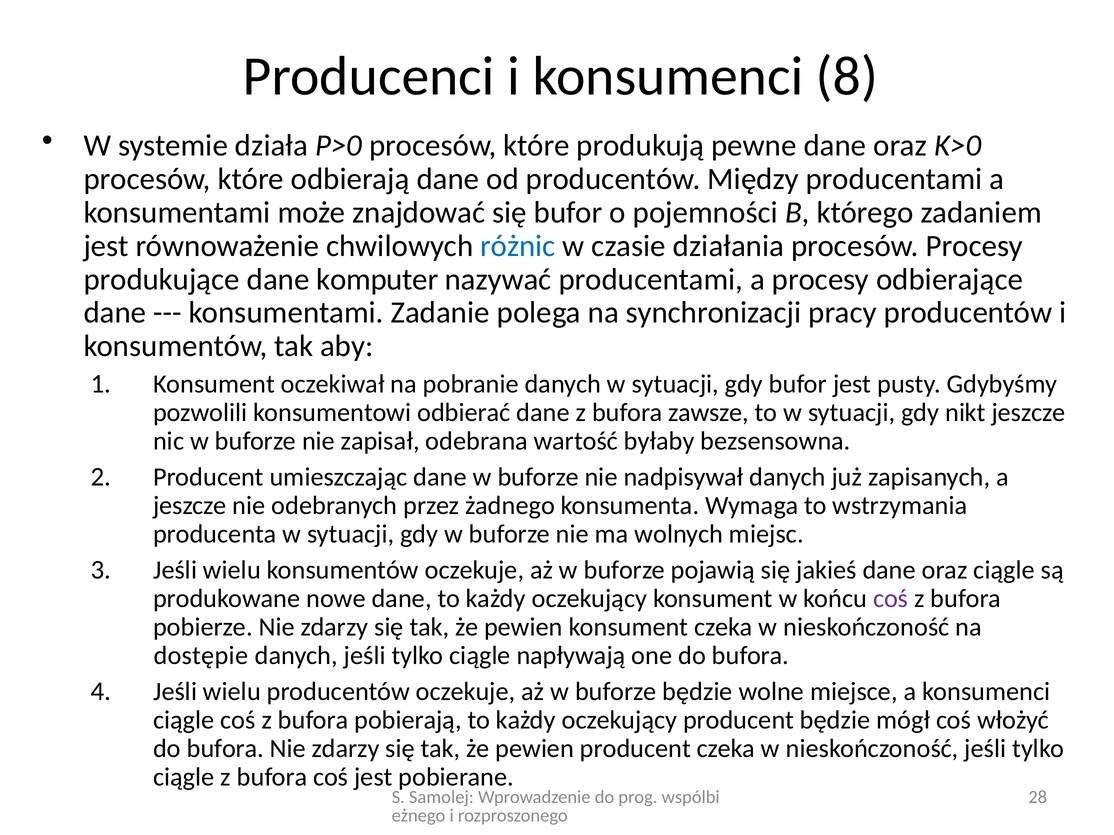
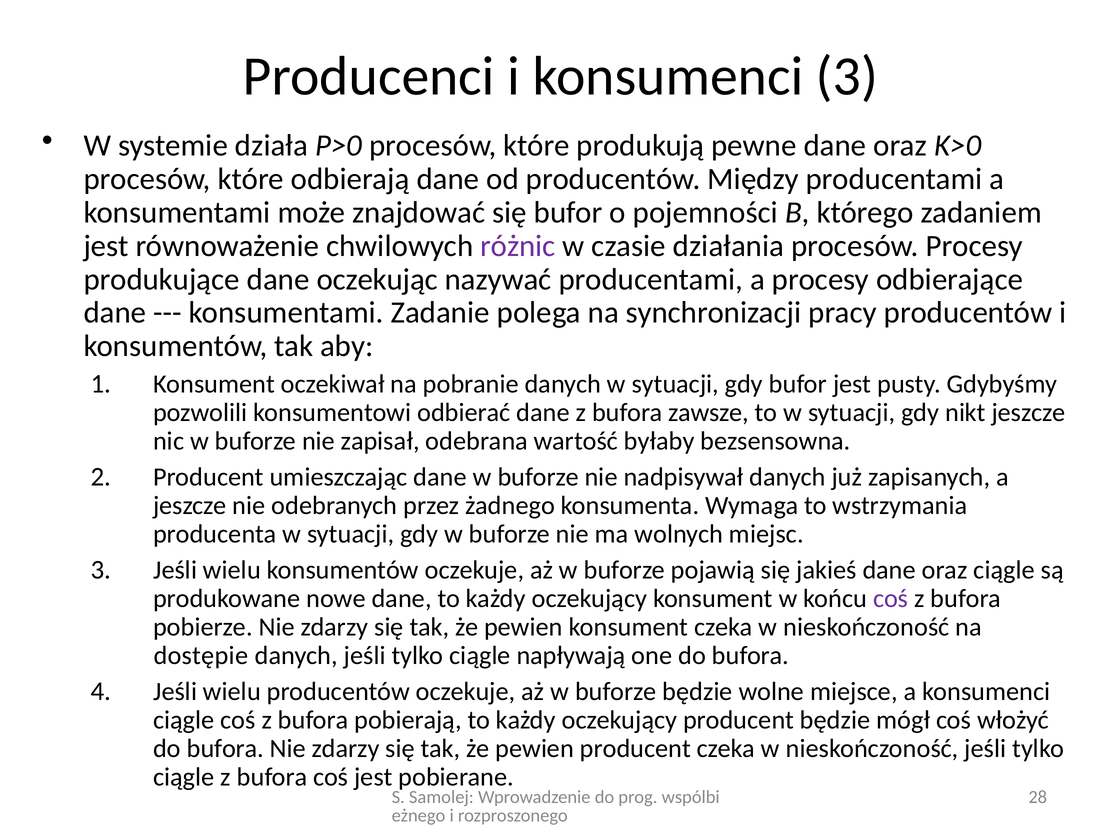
konsumenci 8: 8 -> 3 (847, 76)
różnic colour: blue -> purple (518, 246)
komputer: komputer -> oczekując (377, 279)
